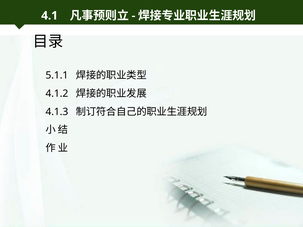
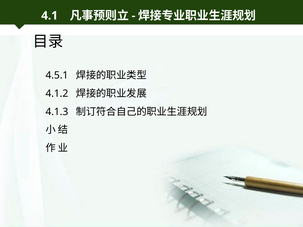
5.1.1: 5.1.1 -> 4.5.1 (57, 75)
